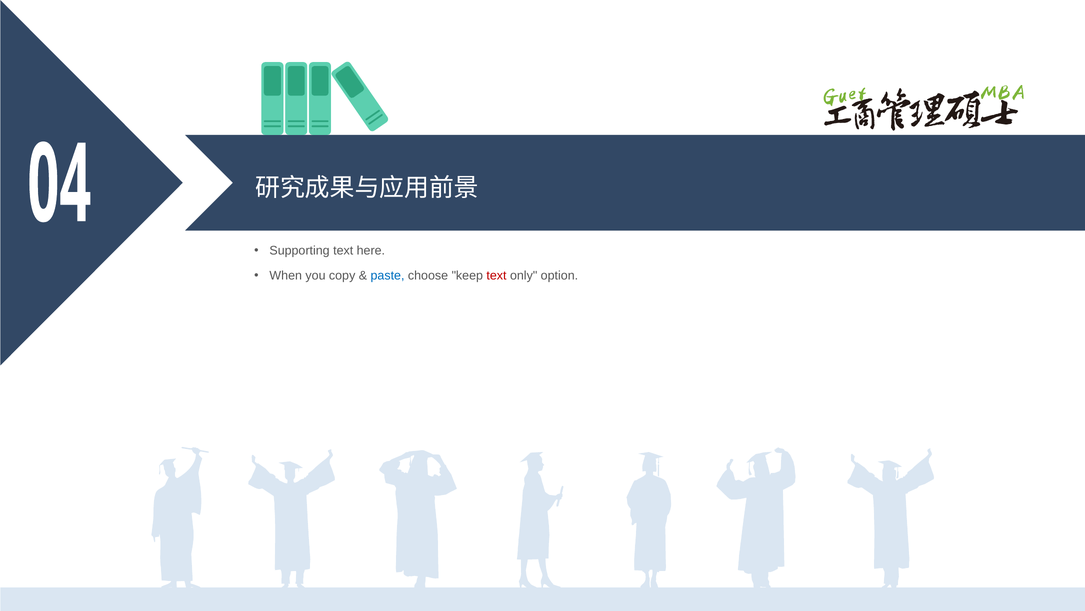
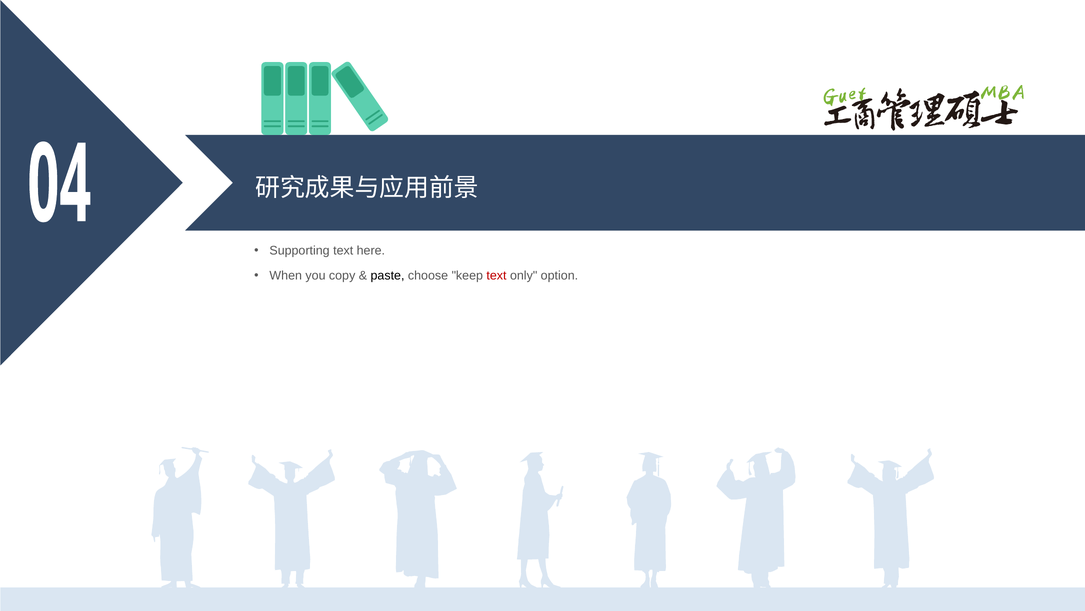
paste colour: blue -> black (388, 275)
